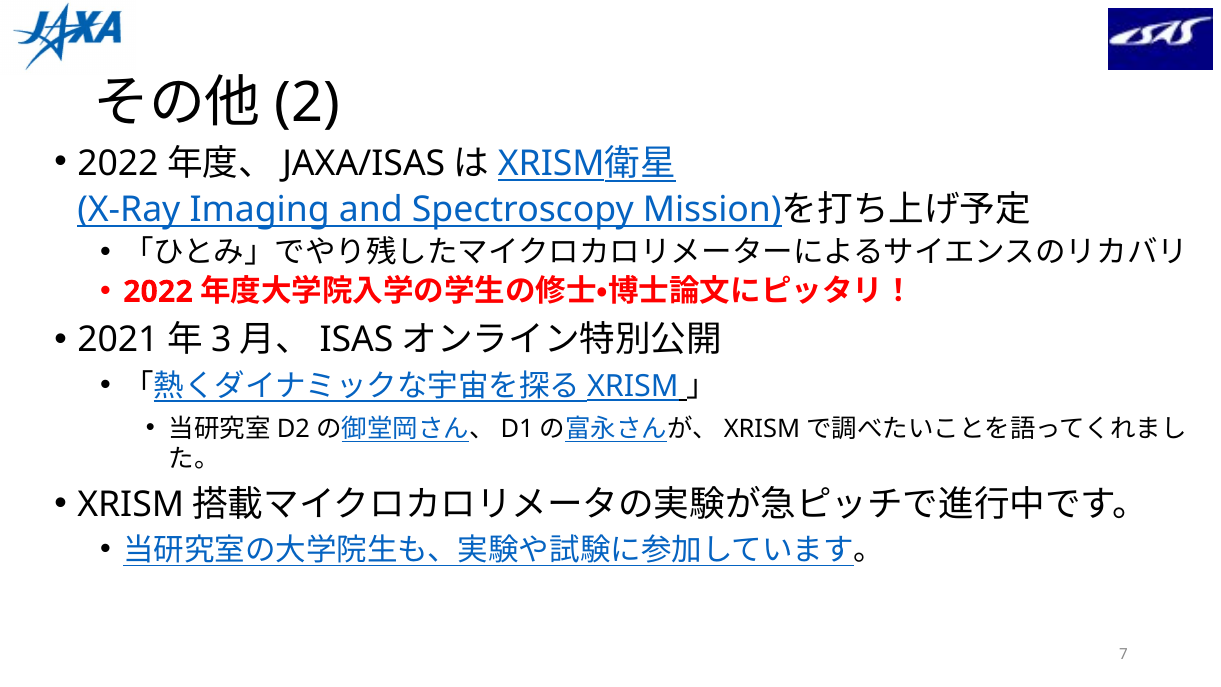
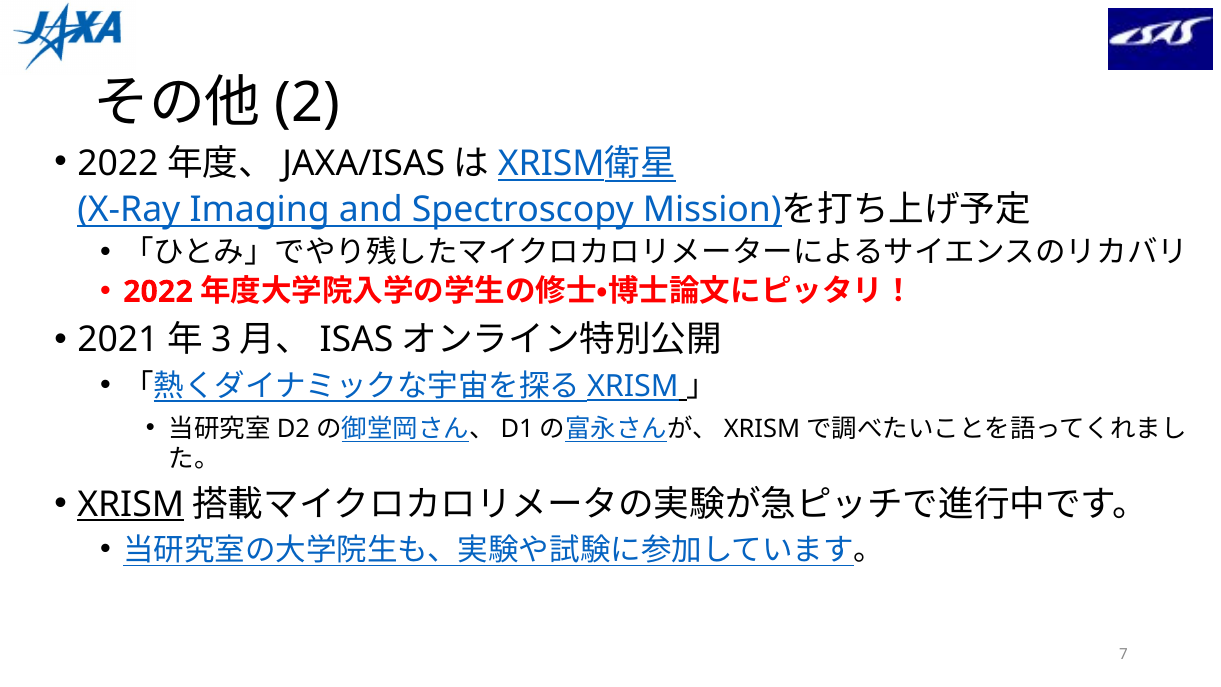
XRISM underline: none -> present (131, 504)
